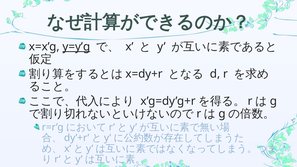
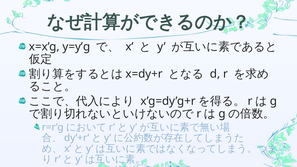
y=y’g underline: present -> none (76, 47)
